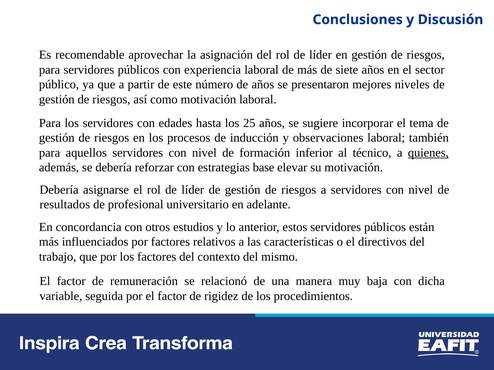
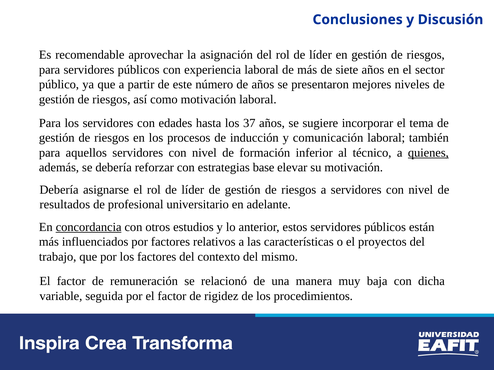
25: 25 -> 37 (249, 123)
observaciones: observaciones -> comunicación (328, 138)
concordancia underline: none -> present (89, 227)
directivos: directivos -> proyectos (382, 242)
